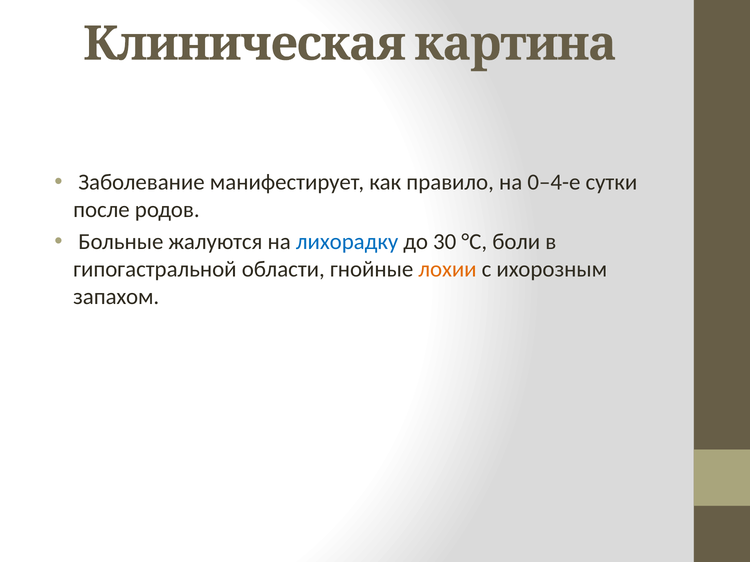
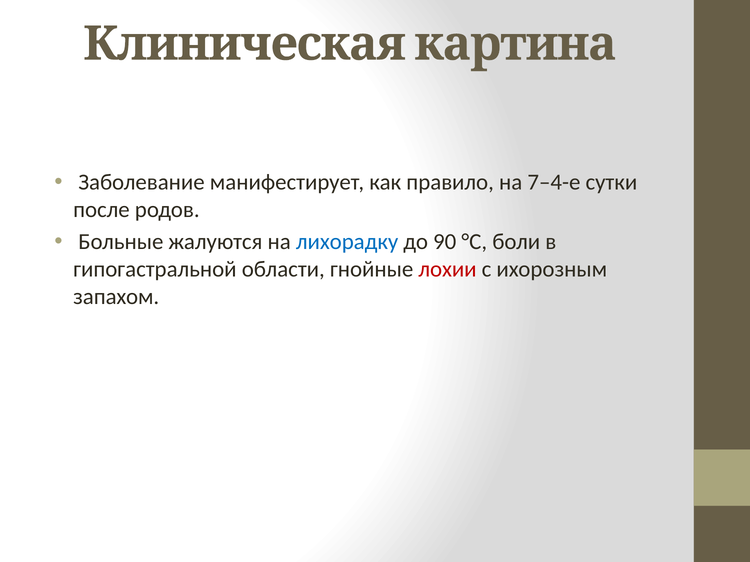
0–4-е: 0–4-е -> 7–4-е (554, 182)
30: 30 -> 90 (445, 242)
лохии colour: orange -> red (448, 269)
